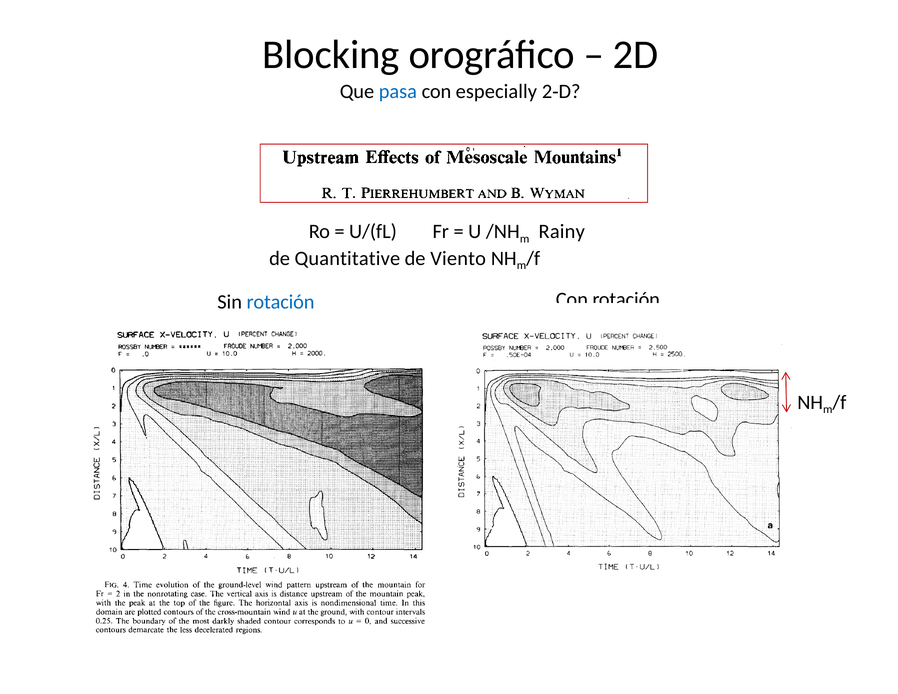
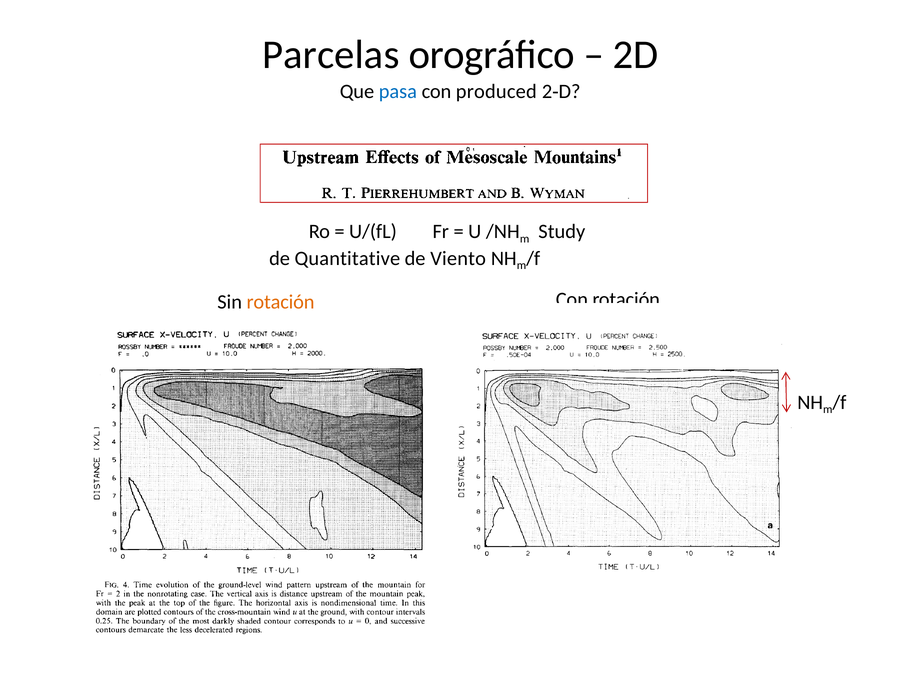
Blocking: Blocking -> Parcelas (331, 55)
especially: especially -> produced (496, 91)
Rainy: Rainy -> Study (562, 232)
rotación colour: blue -> orange (281, 302)
